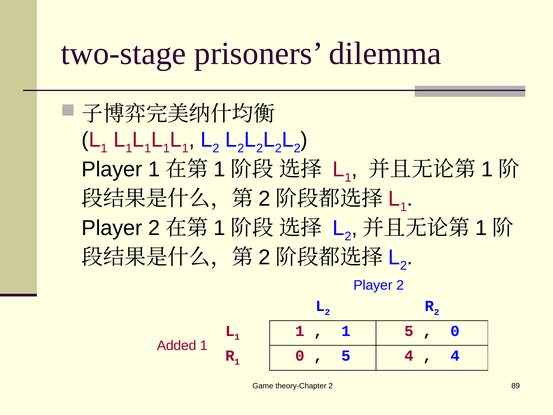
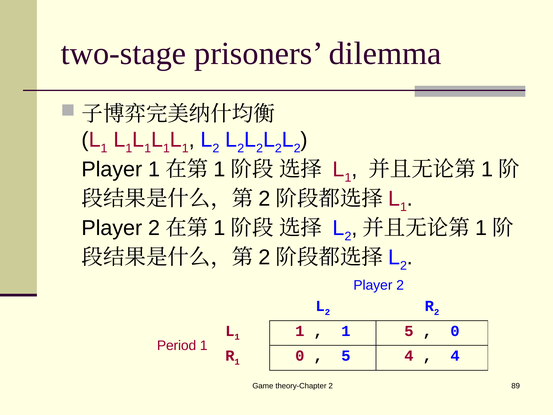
Added: Added -> Period (177, 345)
